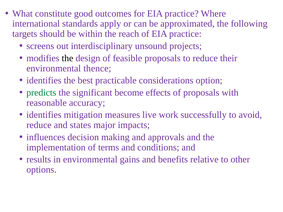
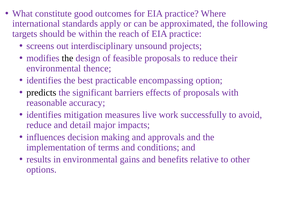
considerations: considerations -> encompassing (166, 81)
predicts colour: green -> black (41, 93)
become: become -> barriers (129, 93)
states: states -> detail (80, 125)
